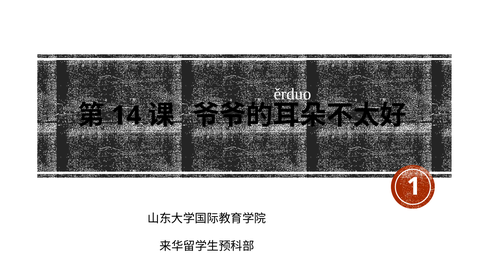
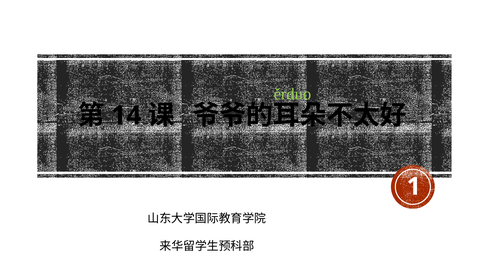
ěrduo colour: white -> light green (292, 94)
